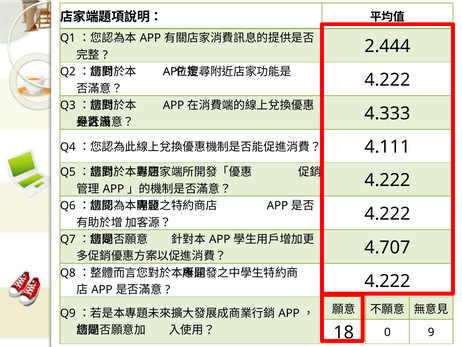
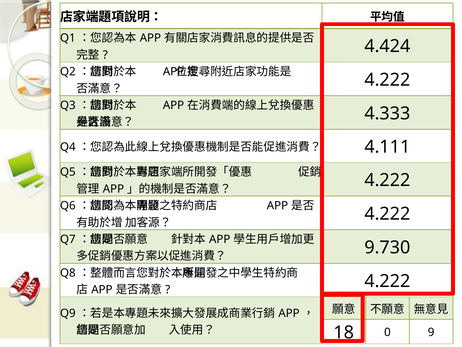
2.444: 2.444 -> 4.424 (387, 46)
4.707: 4.707 -> 9.730 (387, 247)
